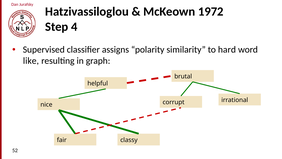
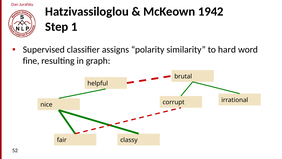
1972: 1972 -> 1942 (211, 12)
4: 4 -> 1 (74, 27)
like: like -> fine (31, 61)
